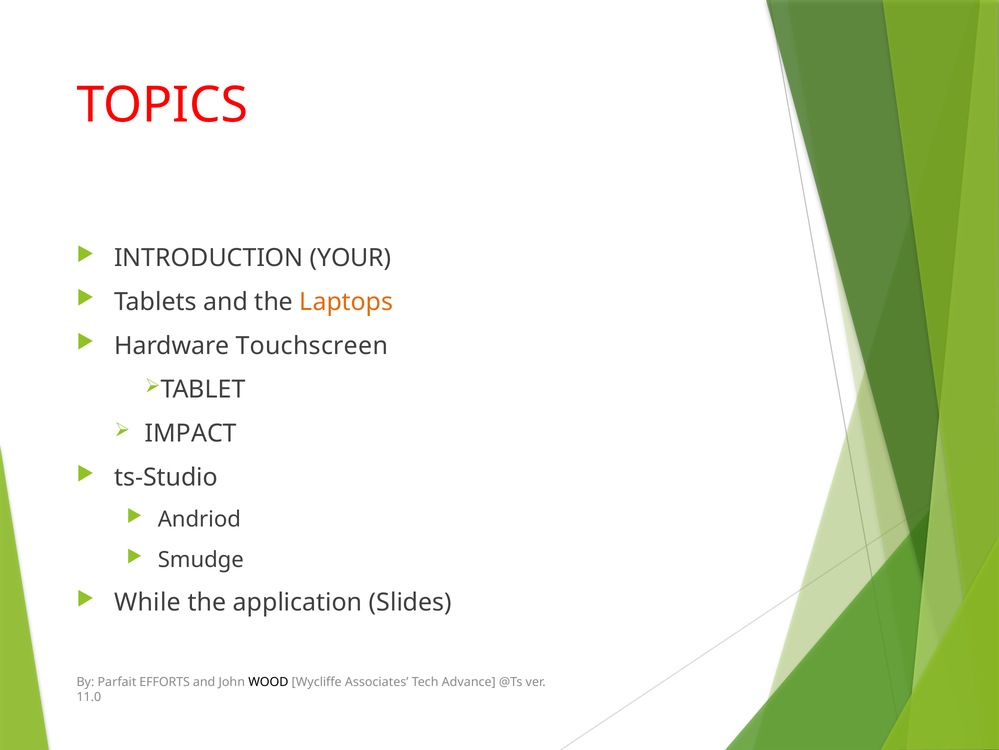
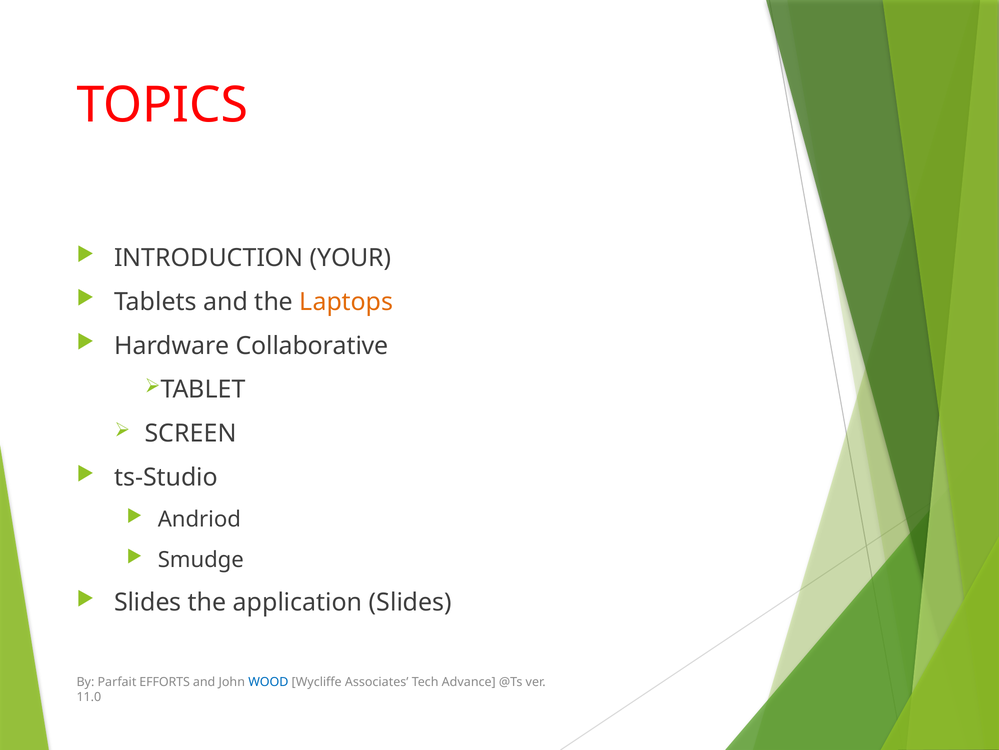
Touchscreen: Touchscreen -> Collaborative (312, 345)
IMPACT: IMPACT -> SCREEN (191, 433)
While: While -> Slides (148, 602)
WOOD colour: black -> blue (268, 681)
